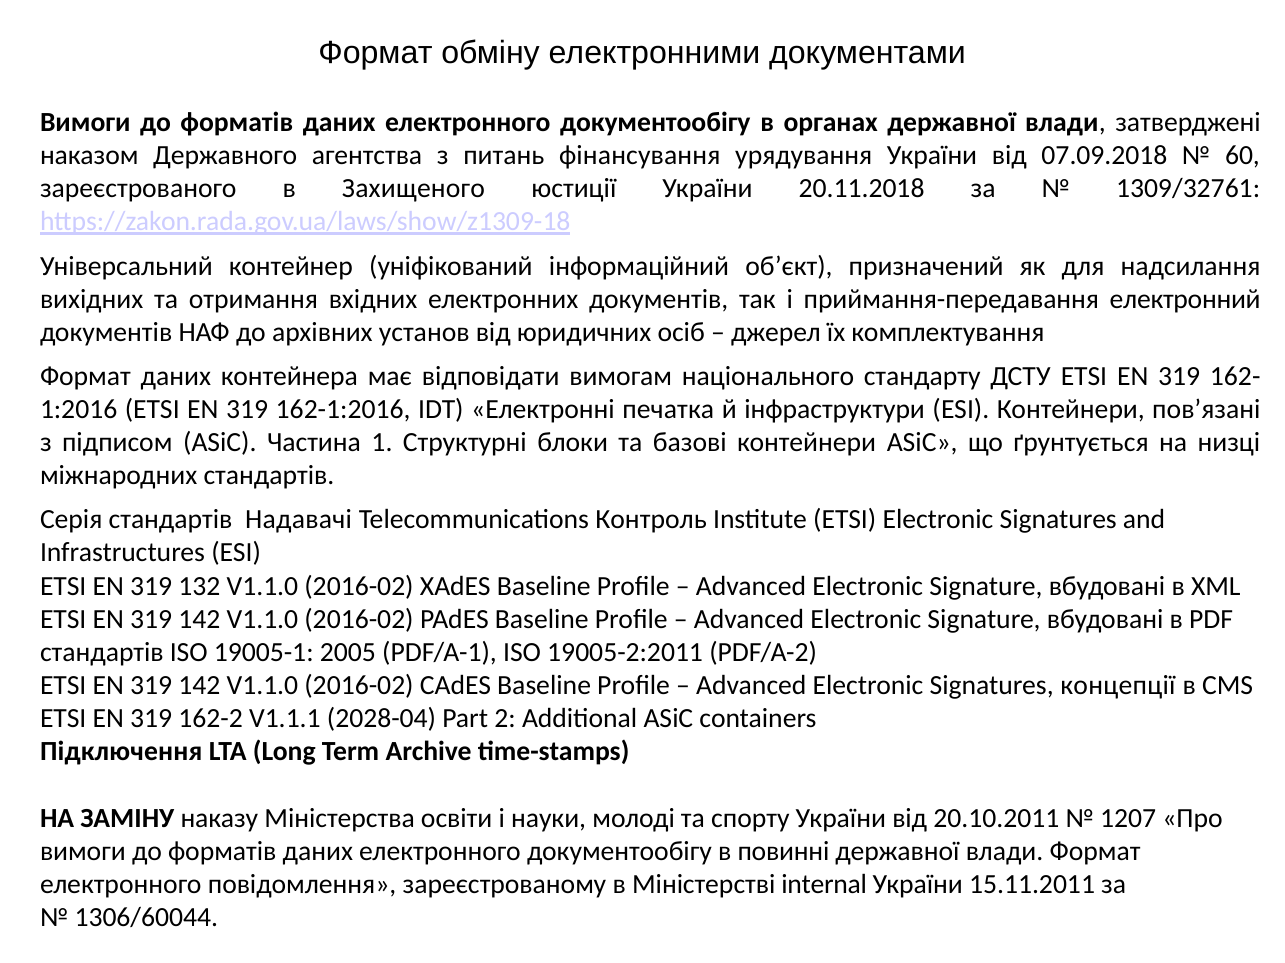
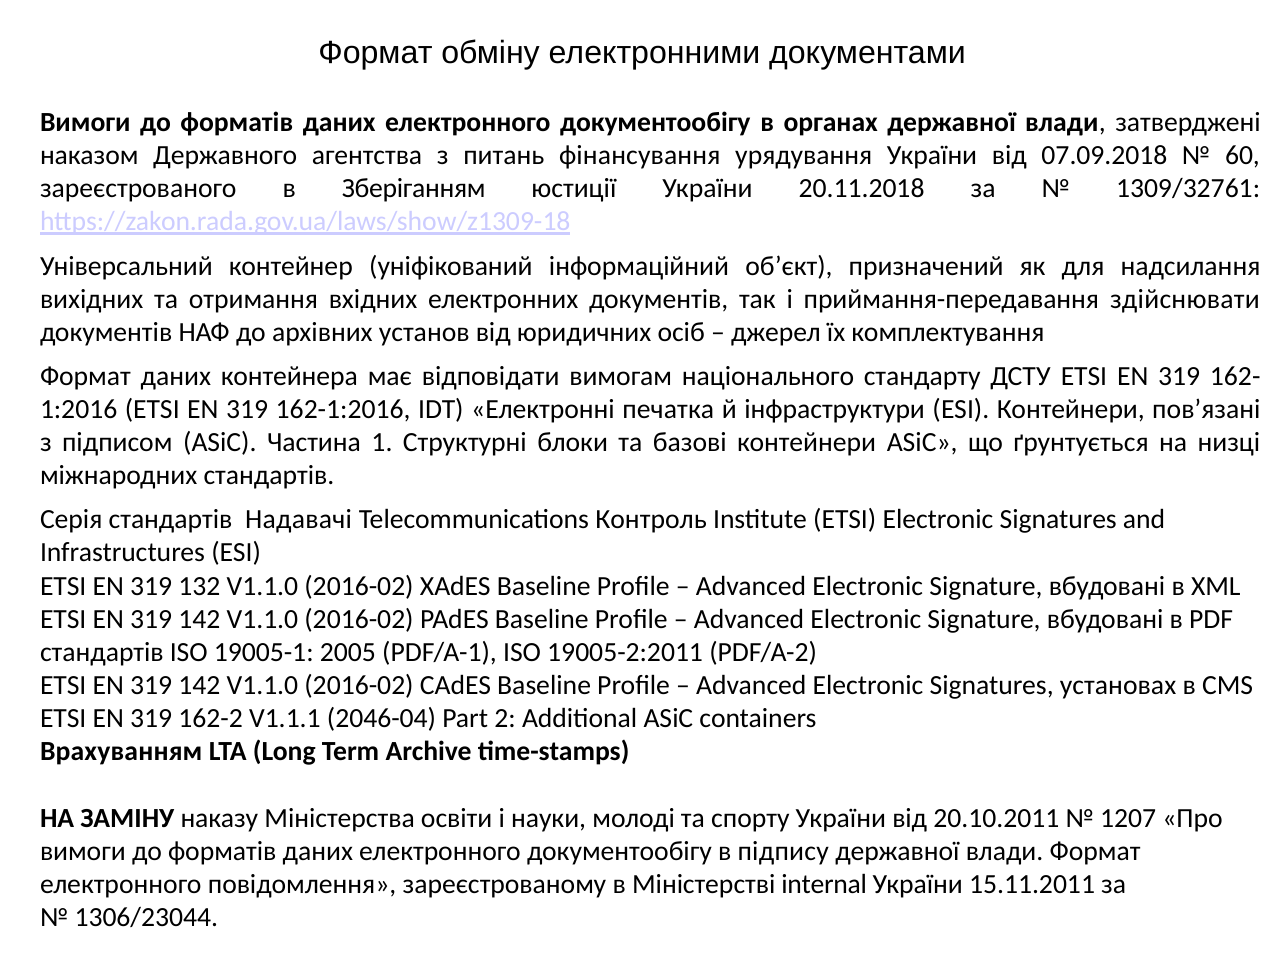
Захищеного: Захищеного -> Зберіганням (414, 189)
електронний: електронний -> здійснювати (1185, 300)
концепції: концепції -> установах (1118, 686)
2028-04: 2028-04 -> 2046-04 (382, 719)
Підключення: Підключення -> Врахуванням (121, 752)
повинні: повинні -> підпису (783, 852)
1306/60044: 1306/60044 -> 1306/23044 (146, 918)
